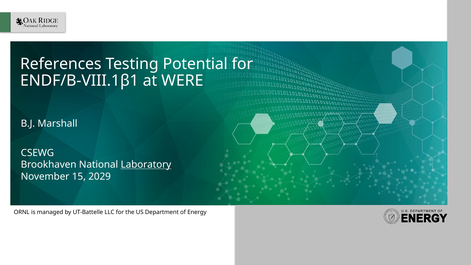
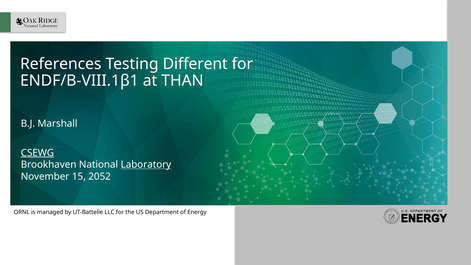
Potential: Potential -> Different (195, 64)
WERE: WERE -> THAN (182, 81)
CSEWG underline: none -> present (37, 153)
2029: 2029 -> 2052 (100, 176)
